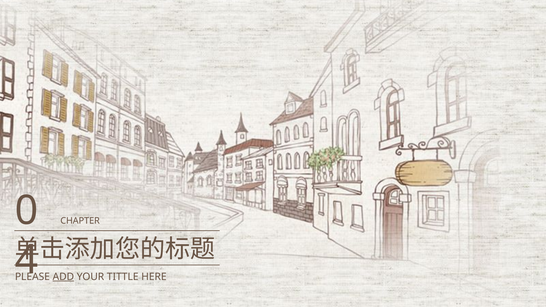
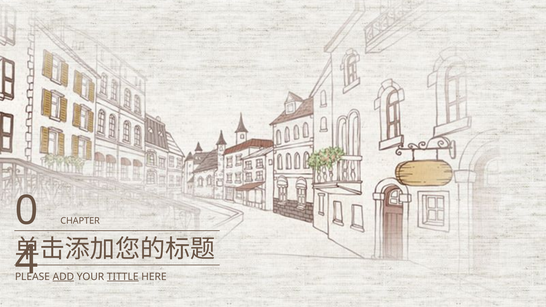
TITTLE underline: none -> present (123, 277)
